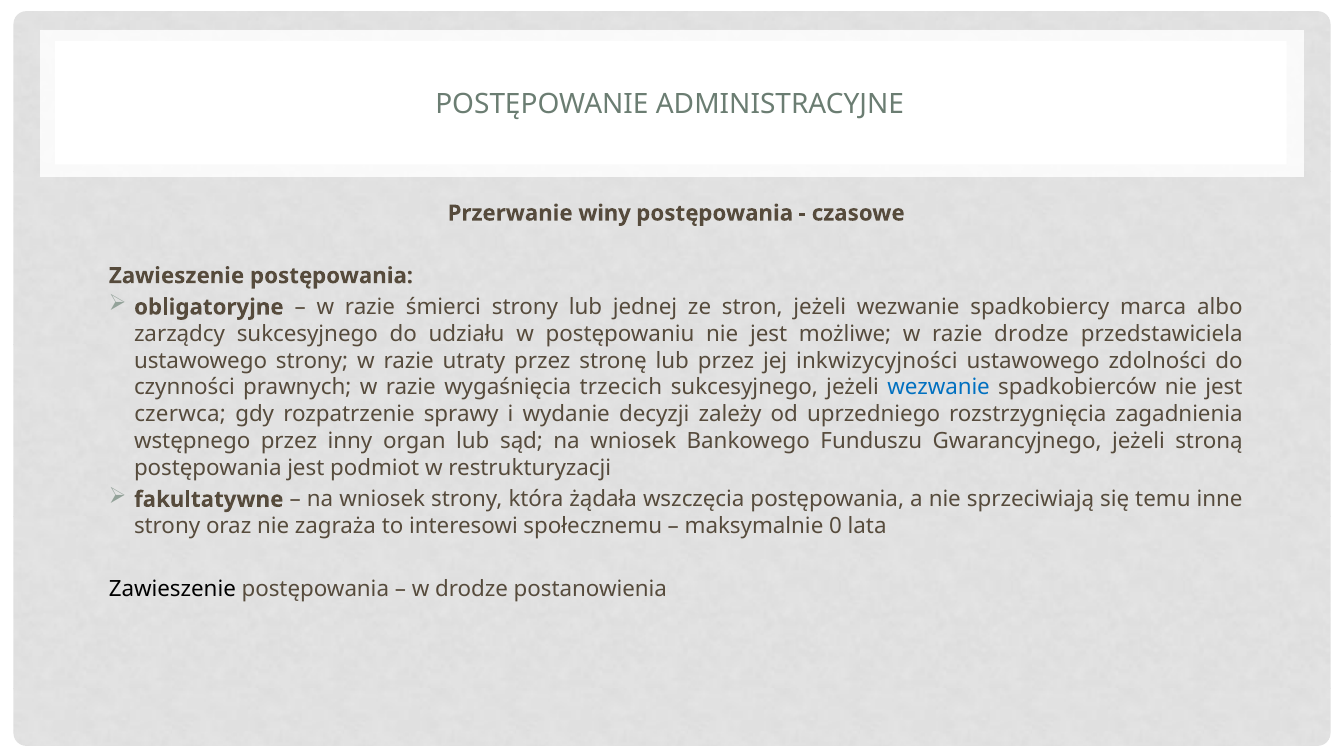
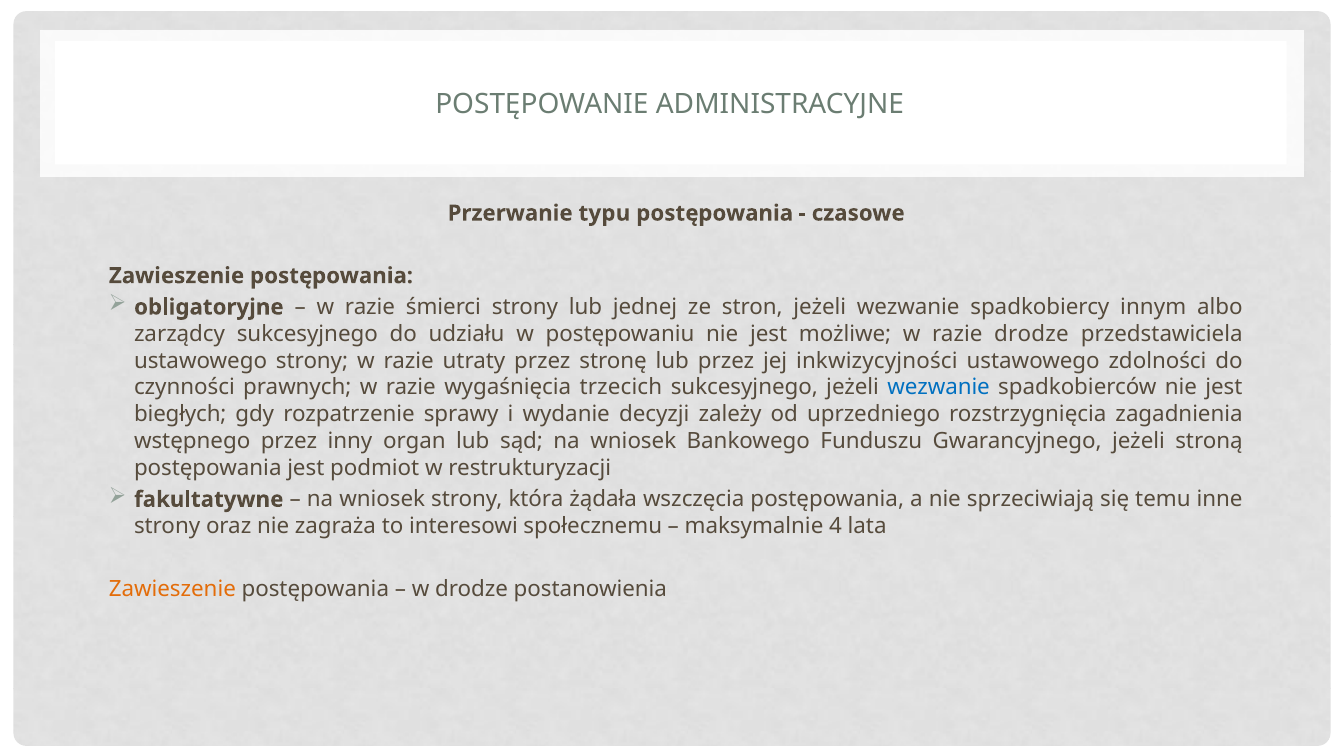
winy: winy -> typu (604, 213)
marca: marca -> innym (1153, 307)
czerwca: czerwca -> biegłych (180, 414)
0: 0 -> 4 (836, 526)
Zawieszenie colour: black -> orange (172, 589)
